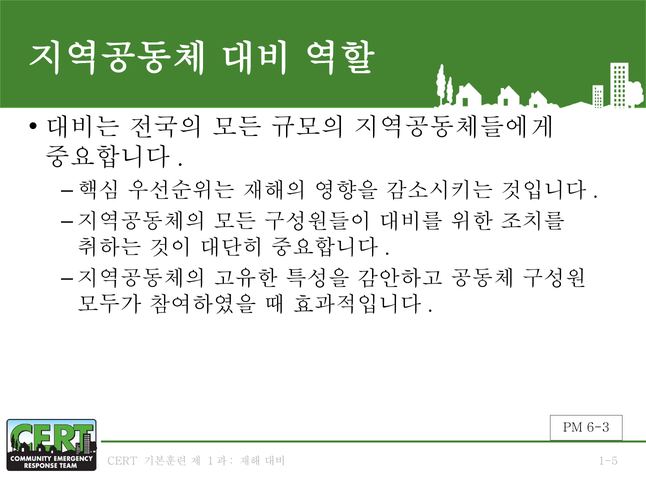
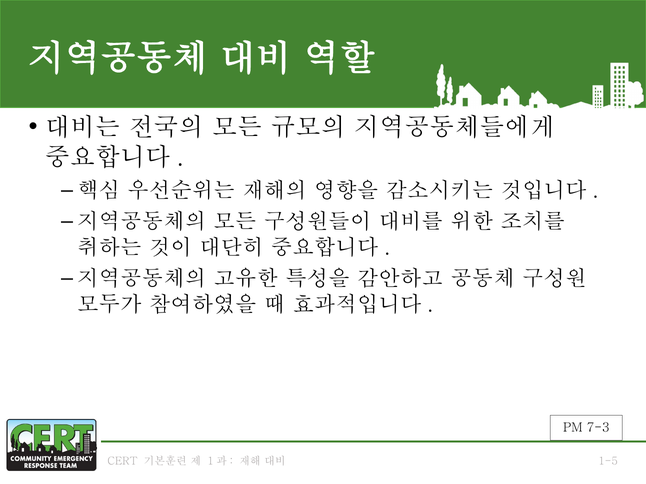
6-3: 6-3 -> 7-3 (598, 428)
